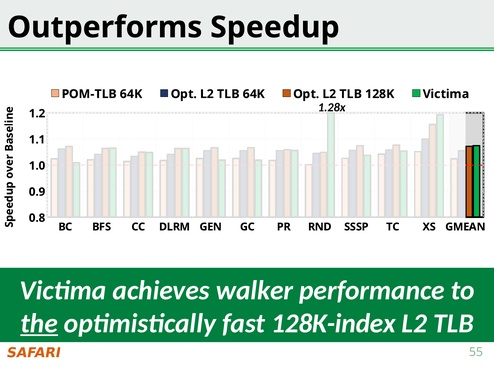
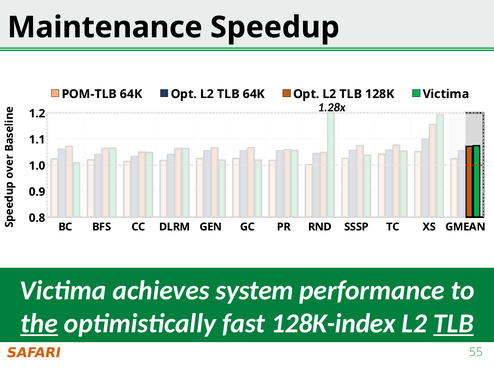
Outperforms: Outperforms -> Maintenance (105, 27)
walker: walker -> system (255, 291)
TLB underline: none -> present (454, 324)
